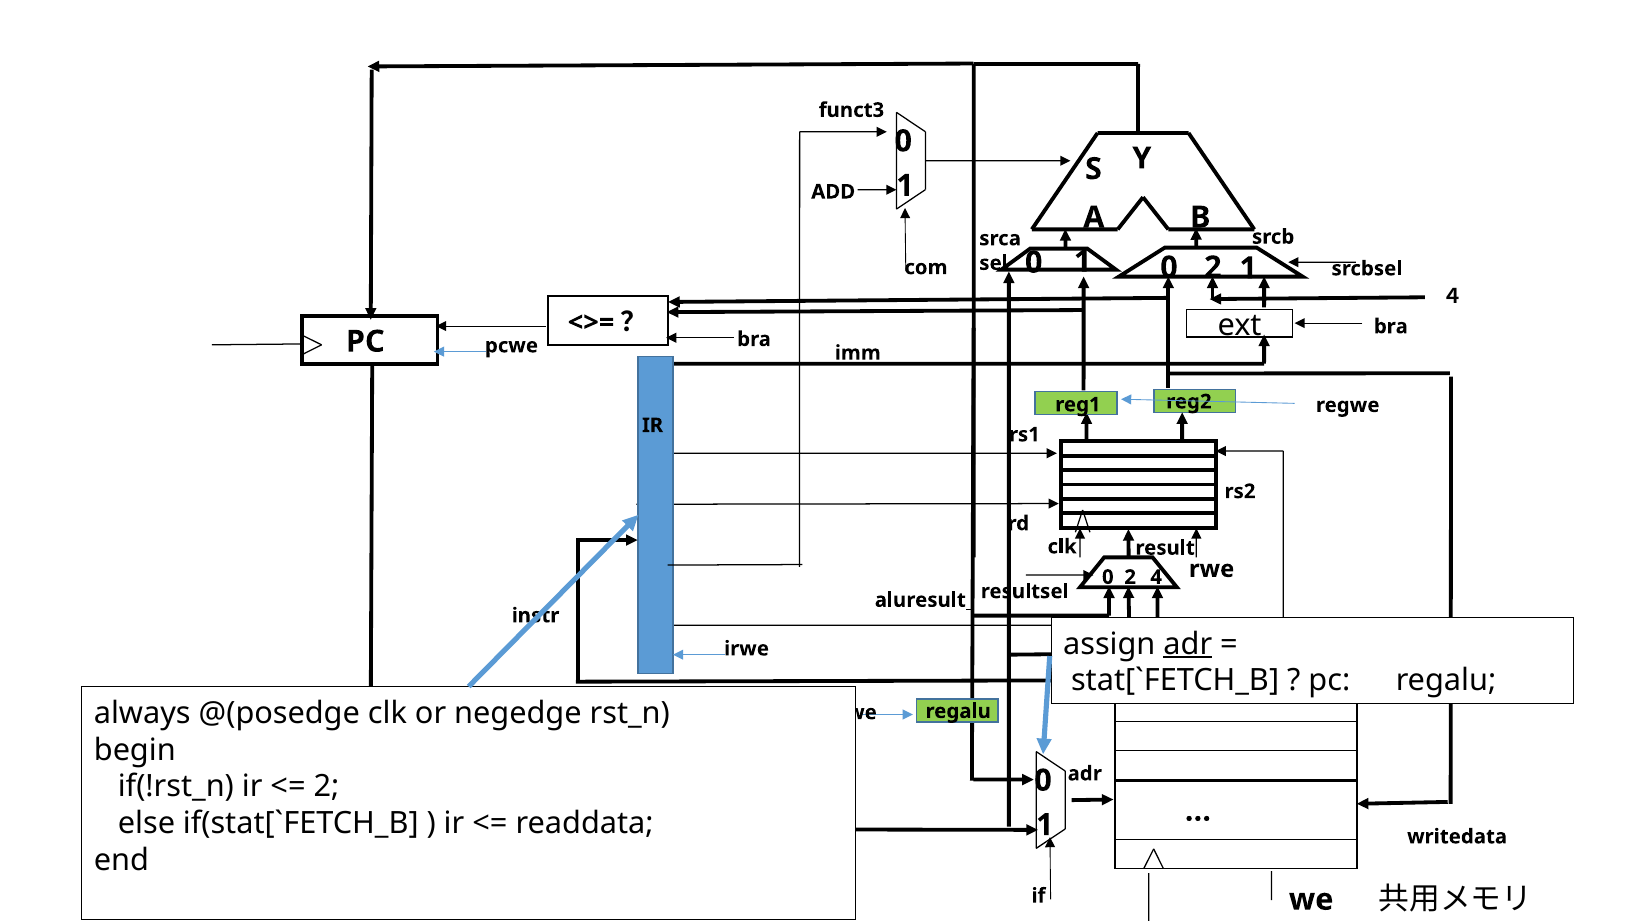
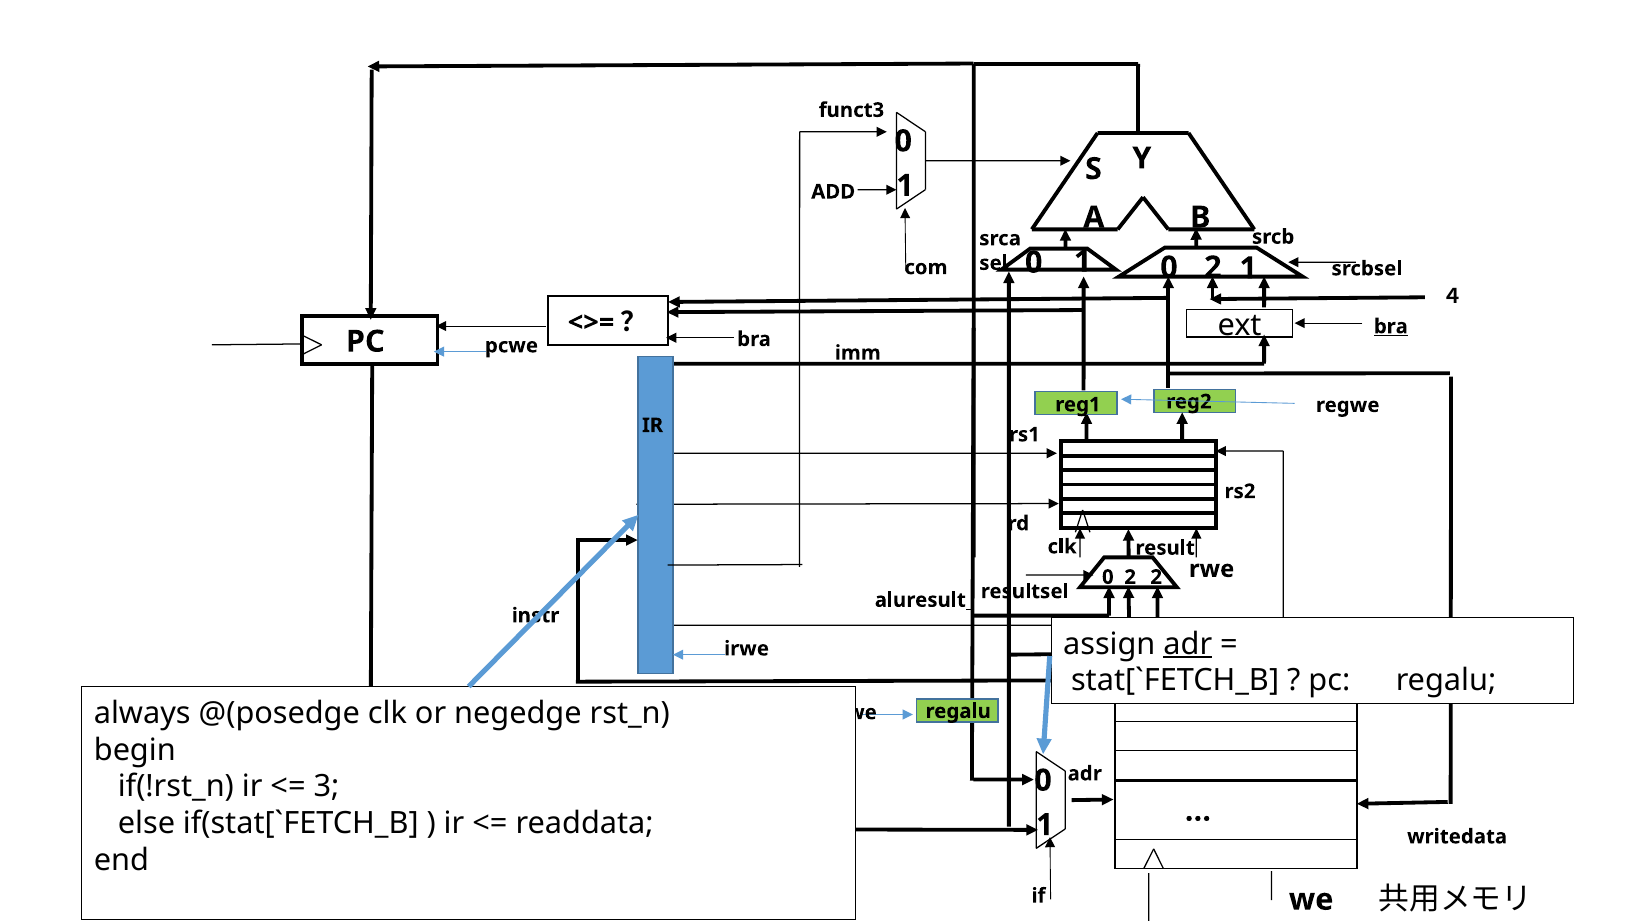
bra underline: none -> present (1391, 327)
0 4: 4 -> 2 (1156, 577)
2: 2 -> 3 (326, 787)
